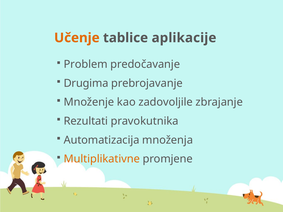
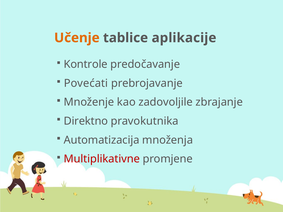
Problem: Problem -> Kontrole (86, 64)
Drugima: Drugima -> Povećati (86, 83)
Rezultati: Rezultati -> Direktno (86, 121)
Multiplikativne colour: orange -> red (102, 159)
